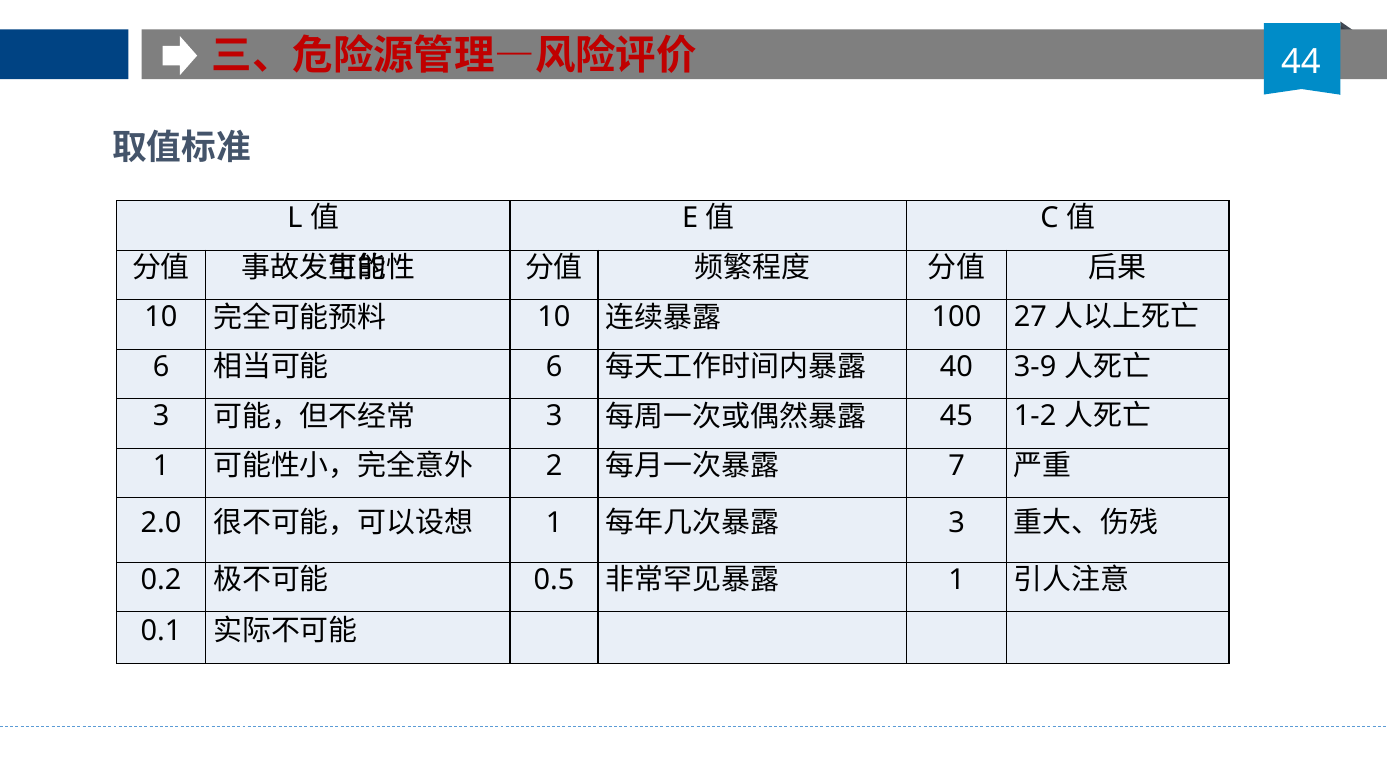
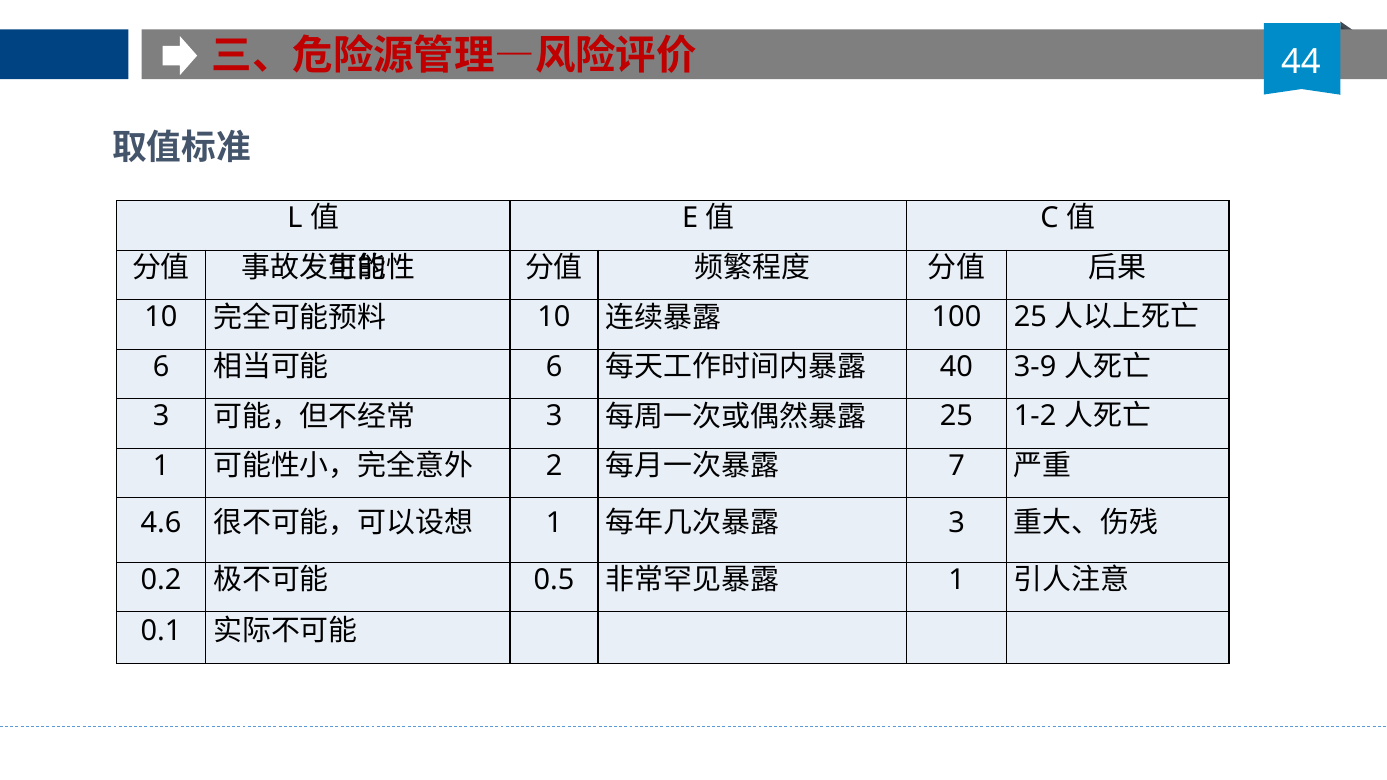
100 27: 27 -> 25 (1030, 317)
45: 45 -> 25 (956, 417)
2.0: 2.0 -> 4.6 (161, 523)
